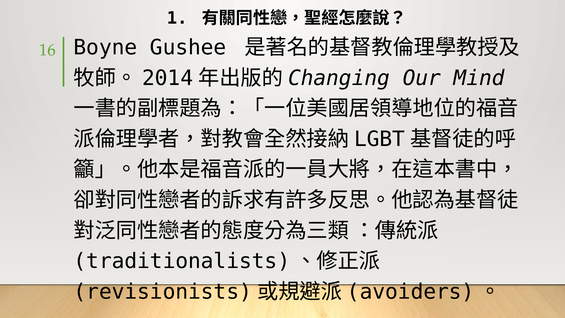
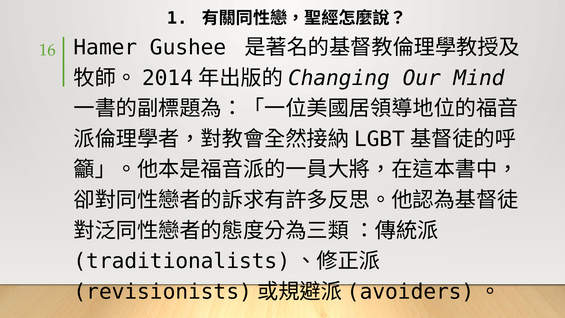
Boyne: Boyne -> Hamer (105, 48)
